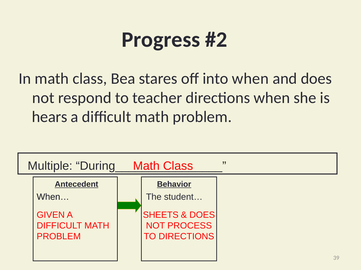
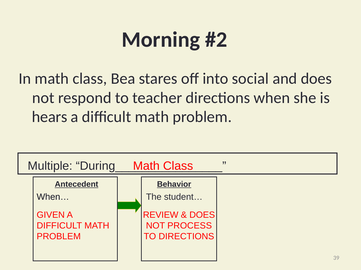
Progress: Progress -> Morning (161, 40)
into when: when -> social (250, 79)
SHEETS: SHEETS -> REVIEW (161, 215)
